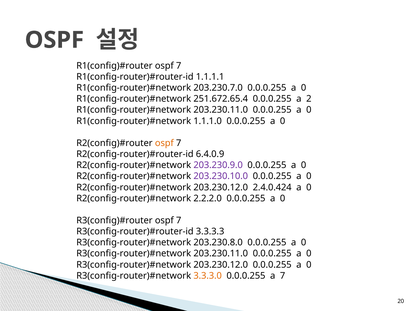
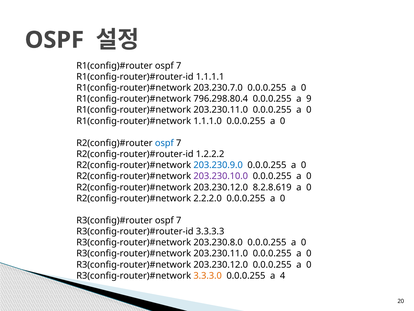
251.672.65.4: 251.672.65.4 -> 796.298.80.4 (221, 99)
2: 2 -> 9 (309, 99)
ospf colour: orange -> blue (164, 143)
6.4.0.9: 6.4.0.9 -> 1.2.2.2 (210, 154)
203.230.9.0 colour: purple -> blue (218, 165)
2.4.0.424: 2.4.0.424 -> 8.2.8.619 (272, 187)
a 7: 7 -> 4 (283, 275)
